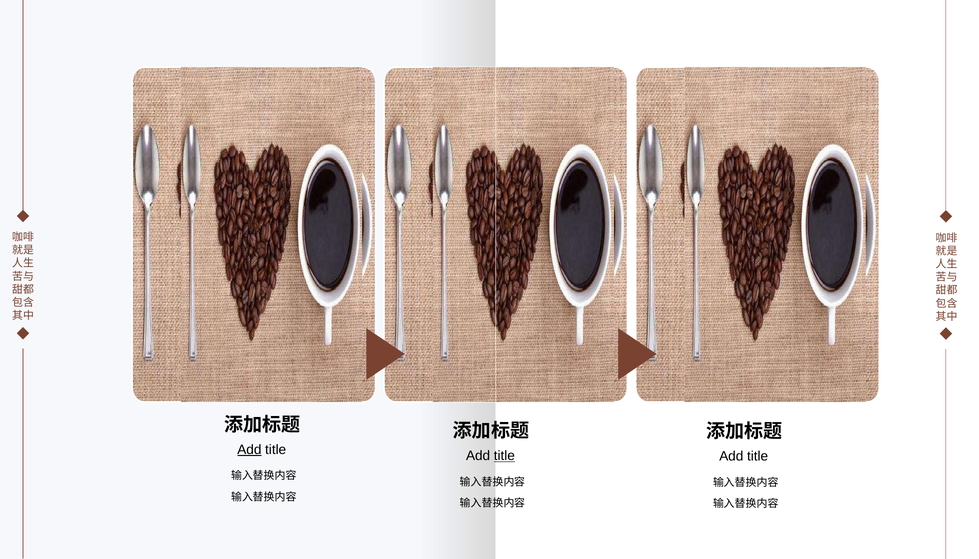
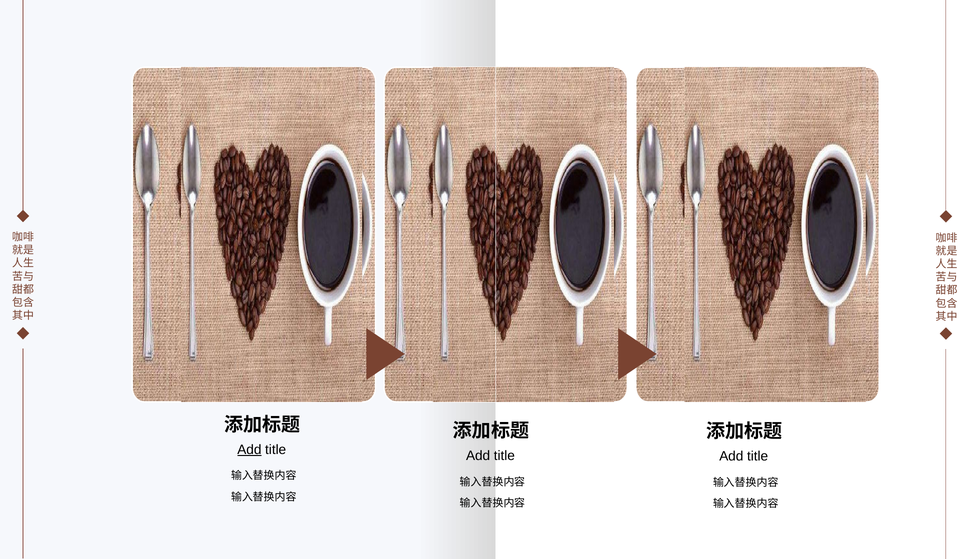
title underline: present -> none (504, 456)
